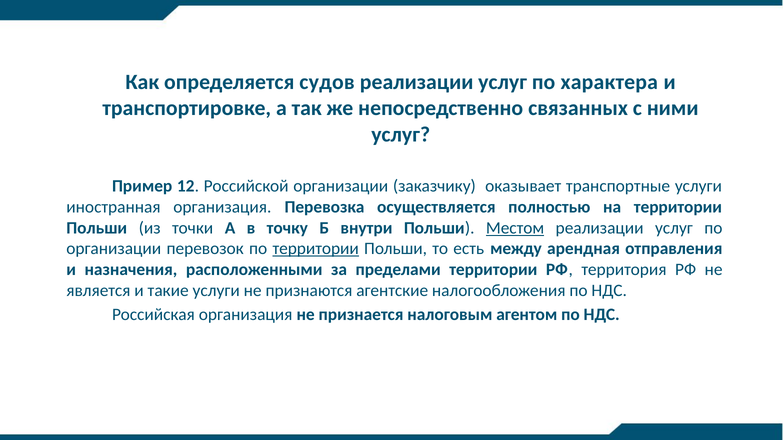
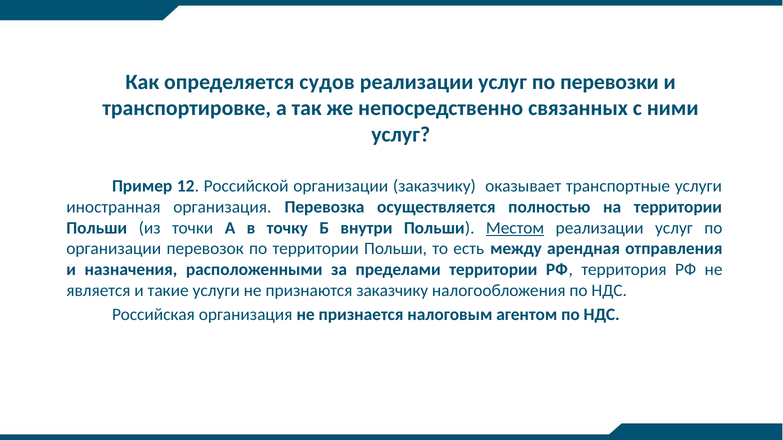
характера: характера -> перевозки (609, 82)
территории underline: present -> none (316, 249)
признаются агентские: агентские -> заказчику (392, 291)
